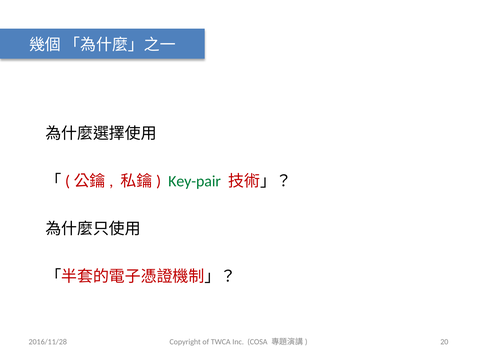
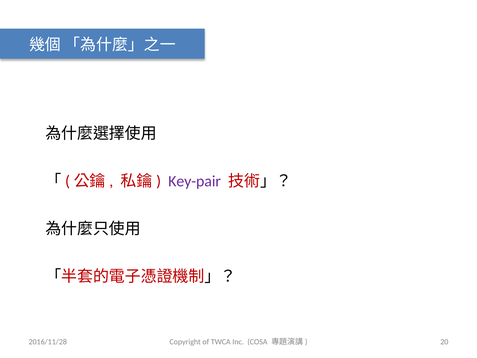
Key-pair colour: green -> purple (195, 181)
